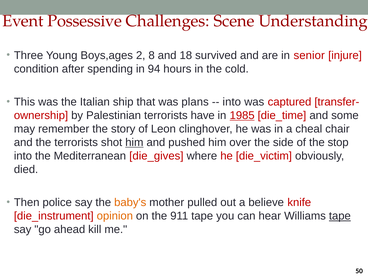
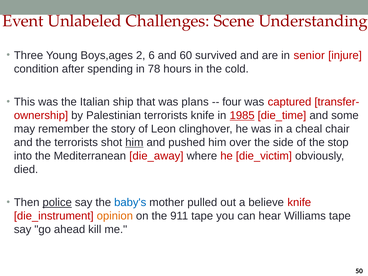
Possessive: Possessive -> Unlabeled (85, 21)
8: 8 -> 6 (152, 55)
18: 18 -> 60 (186, 55)
94: 94 -> 78 (154, 69)
into: into -> four (232, 102)
terrorists have: have -> knife (203, 115)
die_gives: die_gives -> die_away (156, 156)
police underline: none -> present (57, 202)
baby's colour: orange -> blue (130, 202)
tape underline: present -> none (340, 216)
